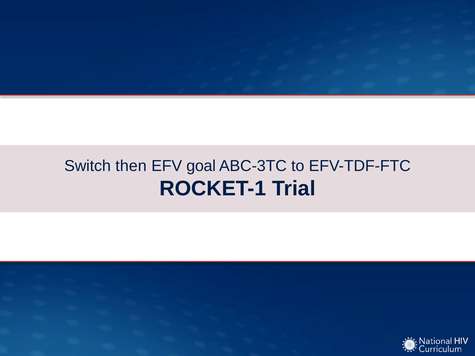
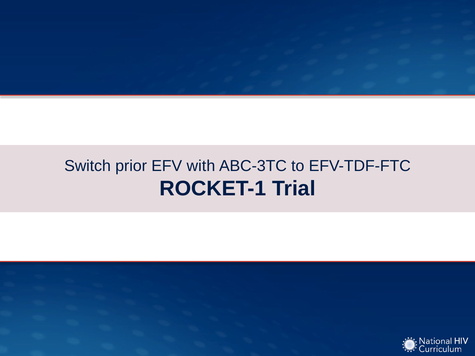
then: then -> prior (131, 166)
goal: goal -> with (201, 166)
